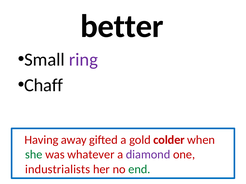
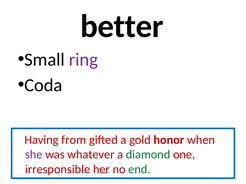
Chaff: Chaff -> Coda (43, 86)
away: away -> from (74, 140)
colder: colder -> honor (169, 140)
she colour: green -> purple (34, 155)
diamond colour: purple -> green (148, 155)
industrialists: industrialists -> irresponsible (58, 170)
